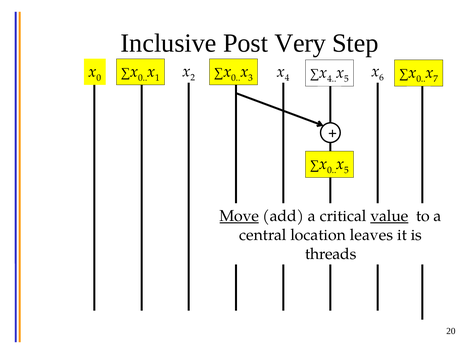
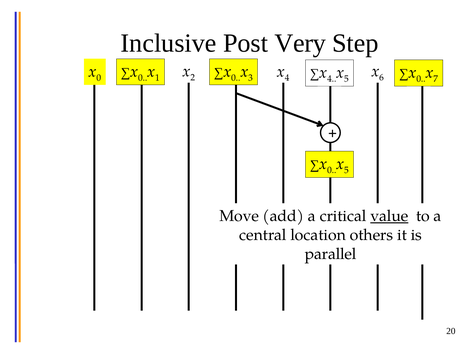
Move underline: present -> none (239, 216)
leaves: leaves -> others (371, 235)
threads: threads -> parallel (331, 254)
